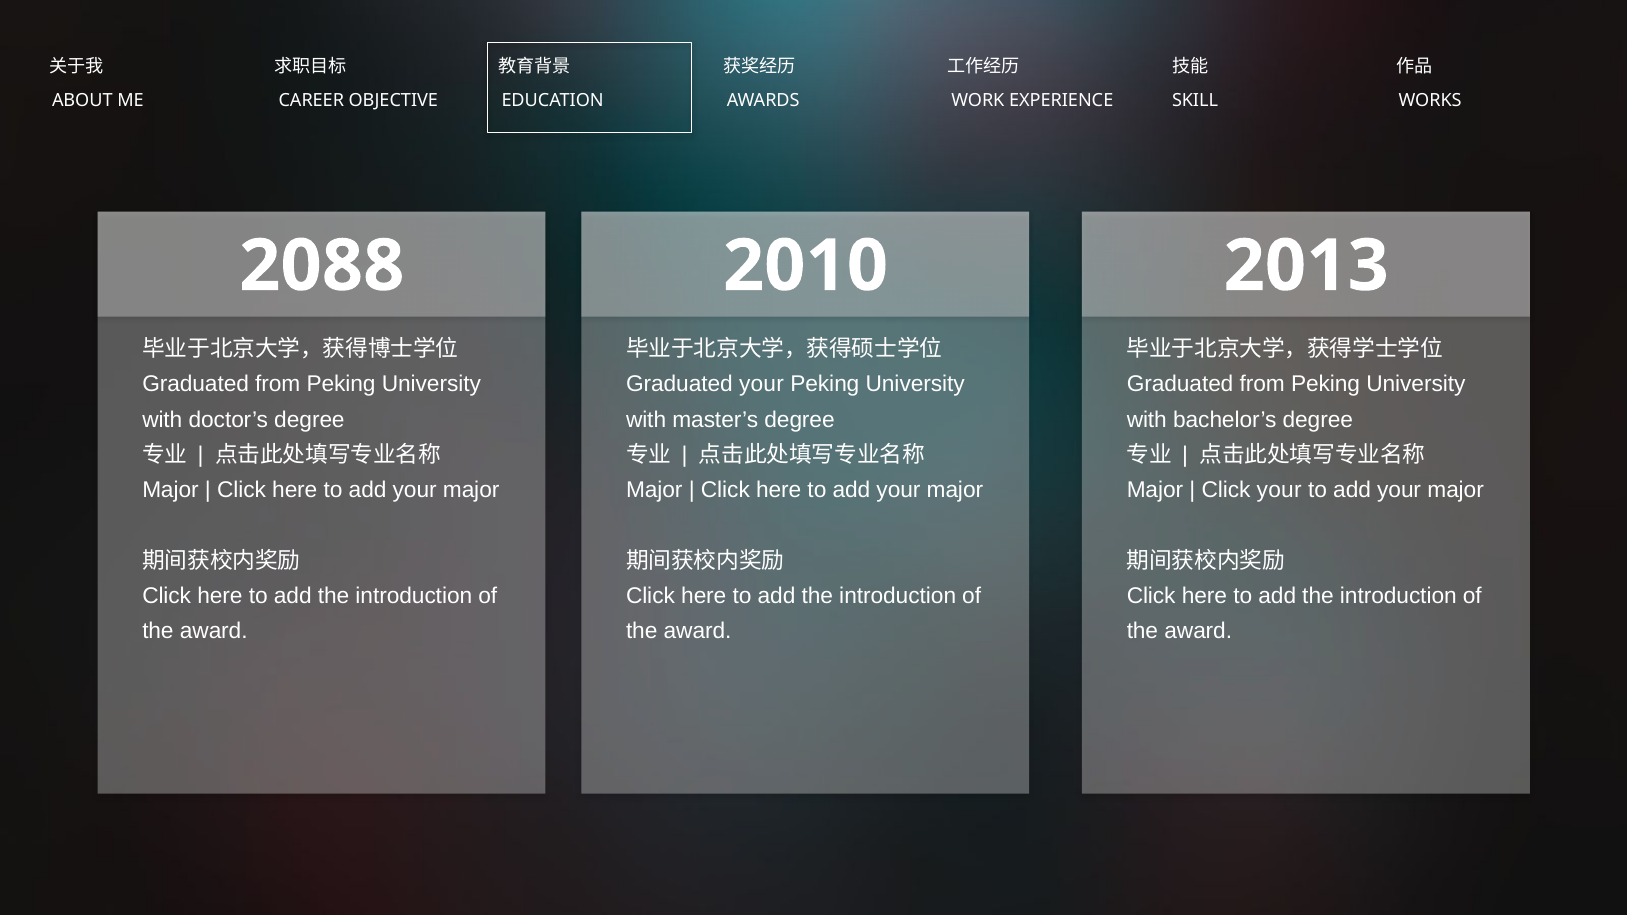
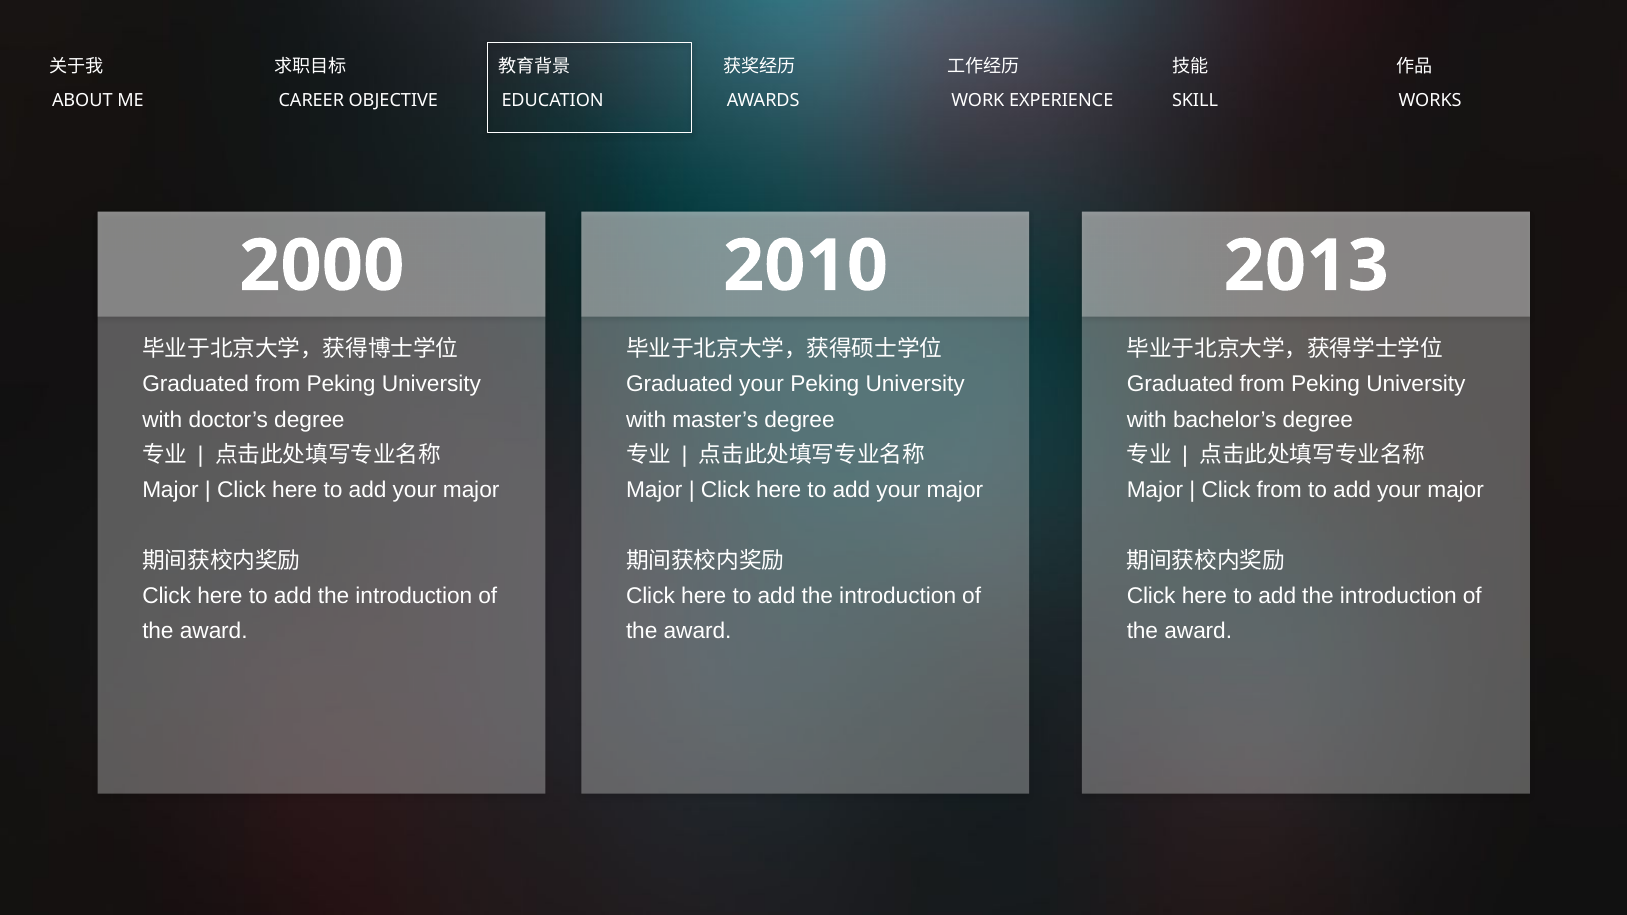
2088: 2088 -> 2000 (322, 266)
Click your: your -> from (1279, 490)
